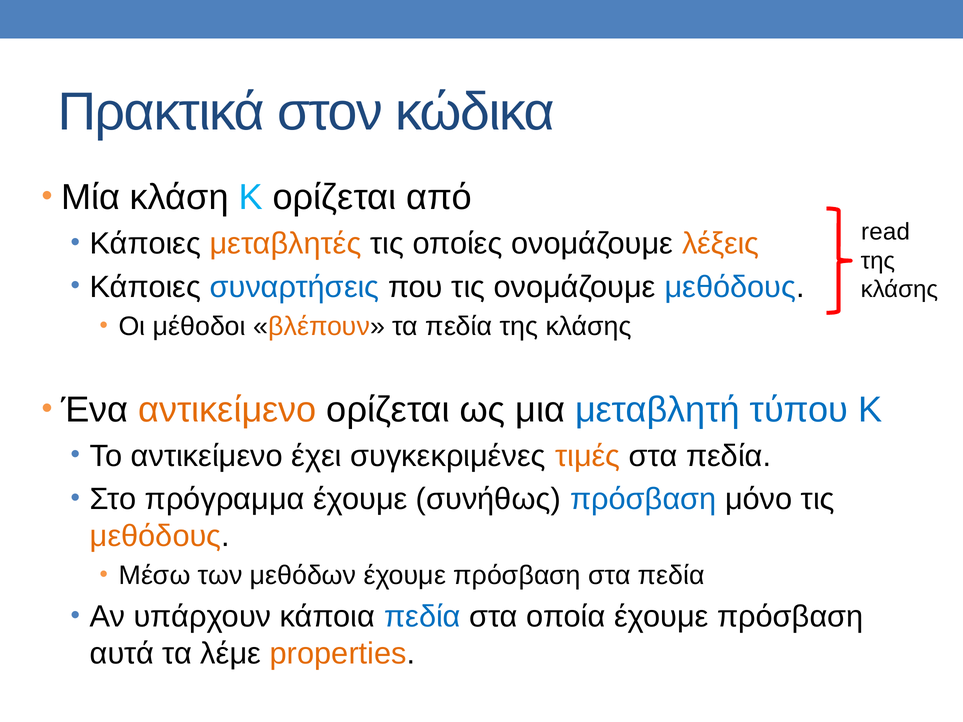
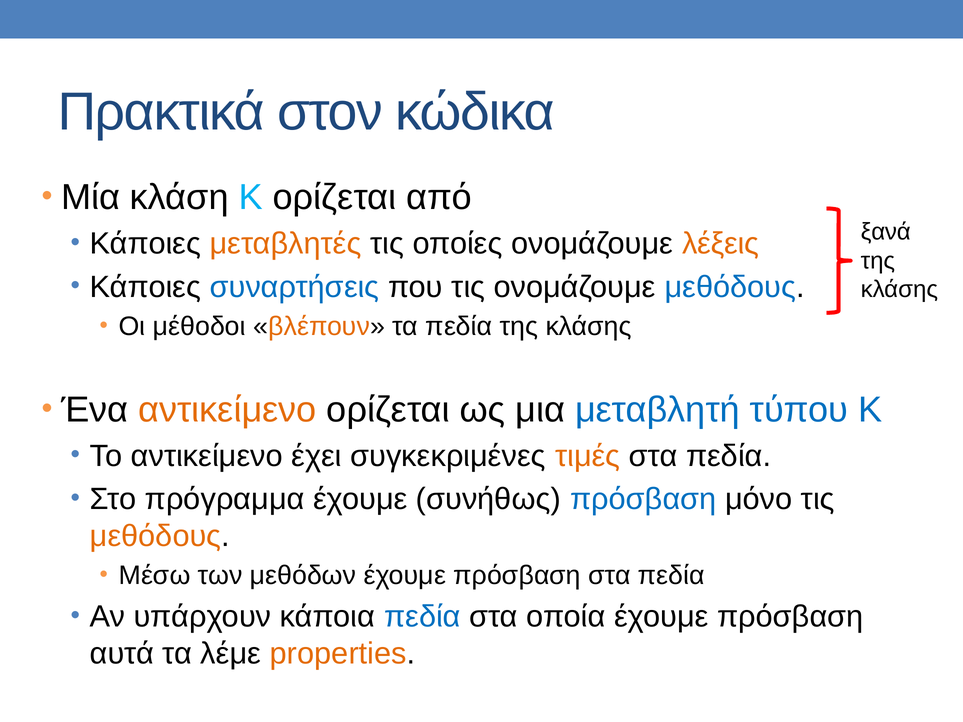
read: read -> ξανά (886, 232)
